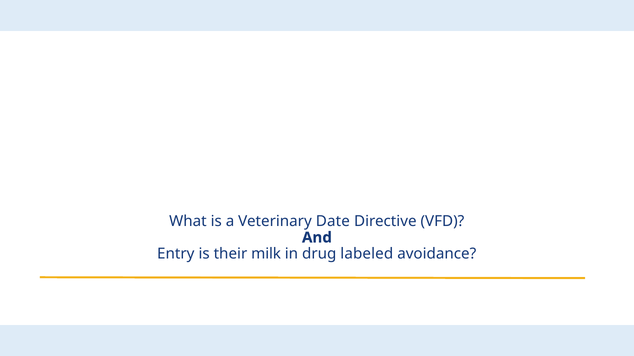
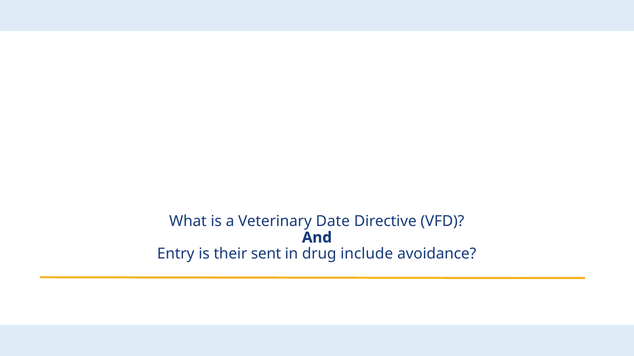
milk: milk -> sent (266, 254)
labeled: labeled -> include (367, 254)
